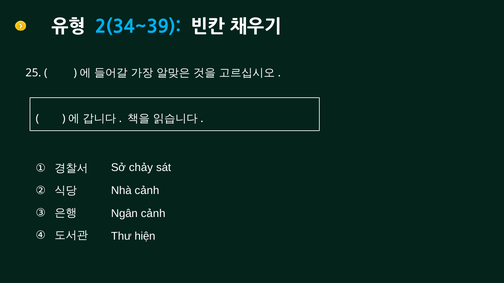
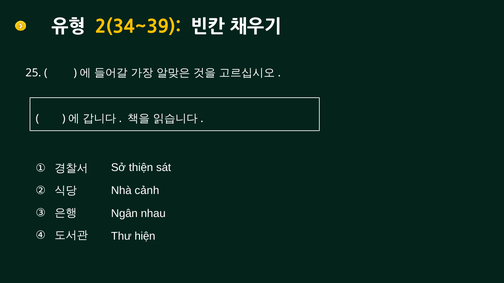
2(34~39 colour: light blue -> yellow (138, 27)
chảy: chảy -> thiện (141, 168)
Ngân cảnh: cảnh -> nhau (153, 214)
